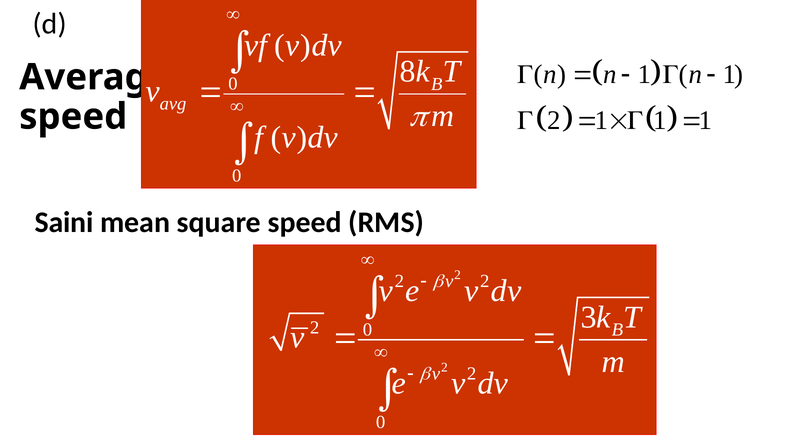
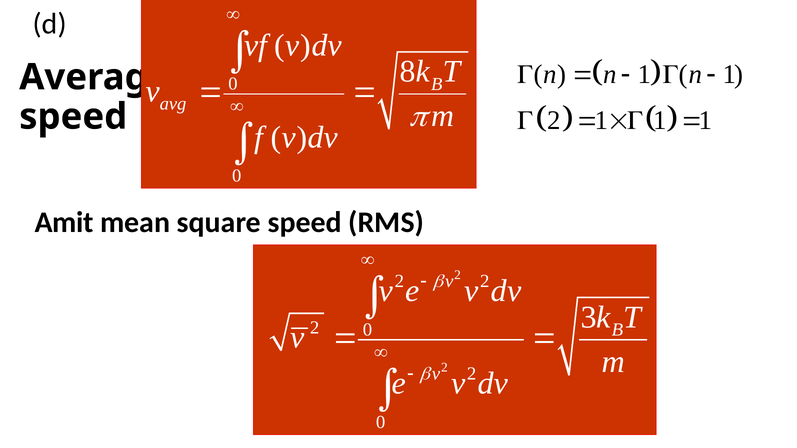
Saini: Saini -> Amit (64, 222)
